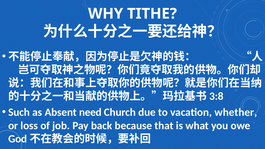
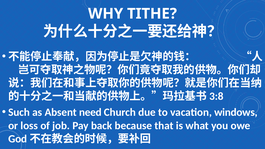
whether: whether -> windows (236, 112)
